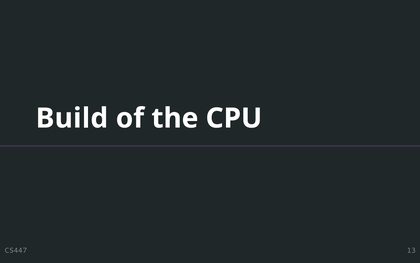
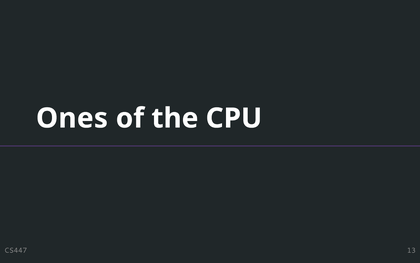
Build: Build -> Ones (72, 118)
